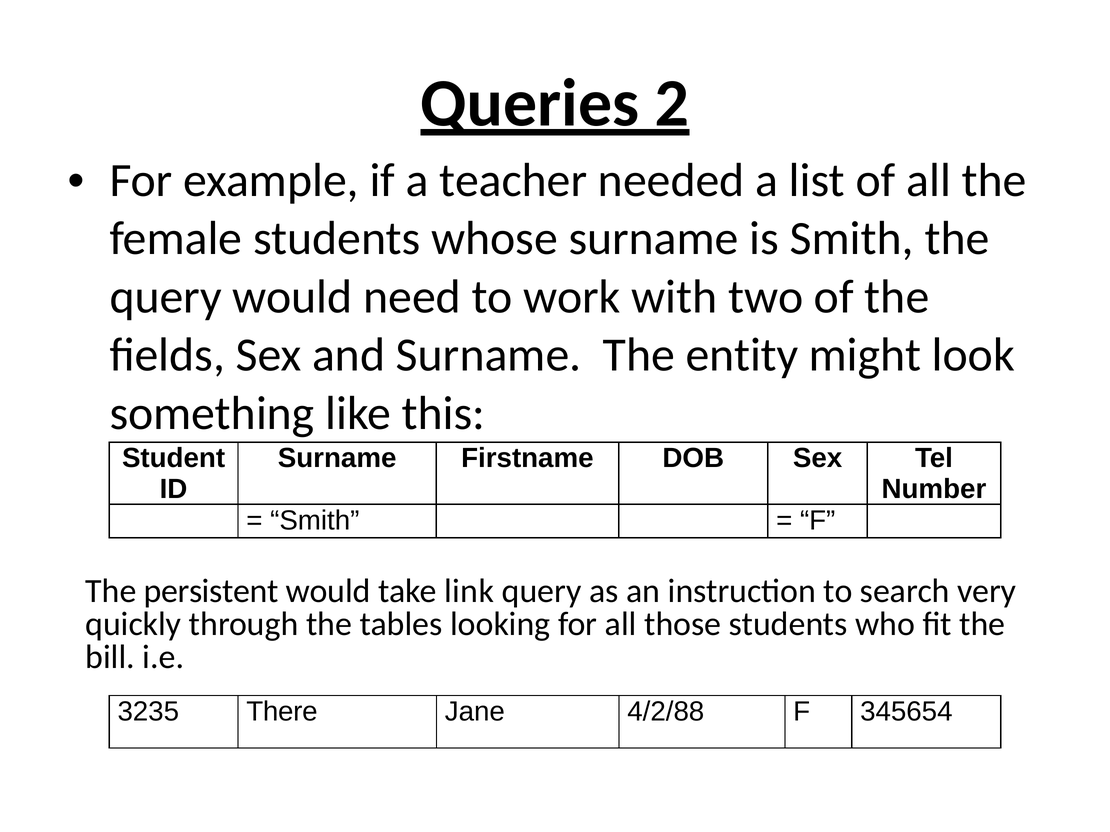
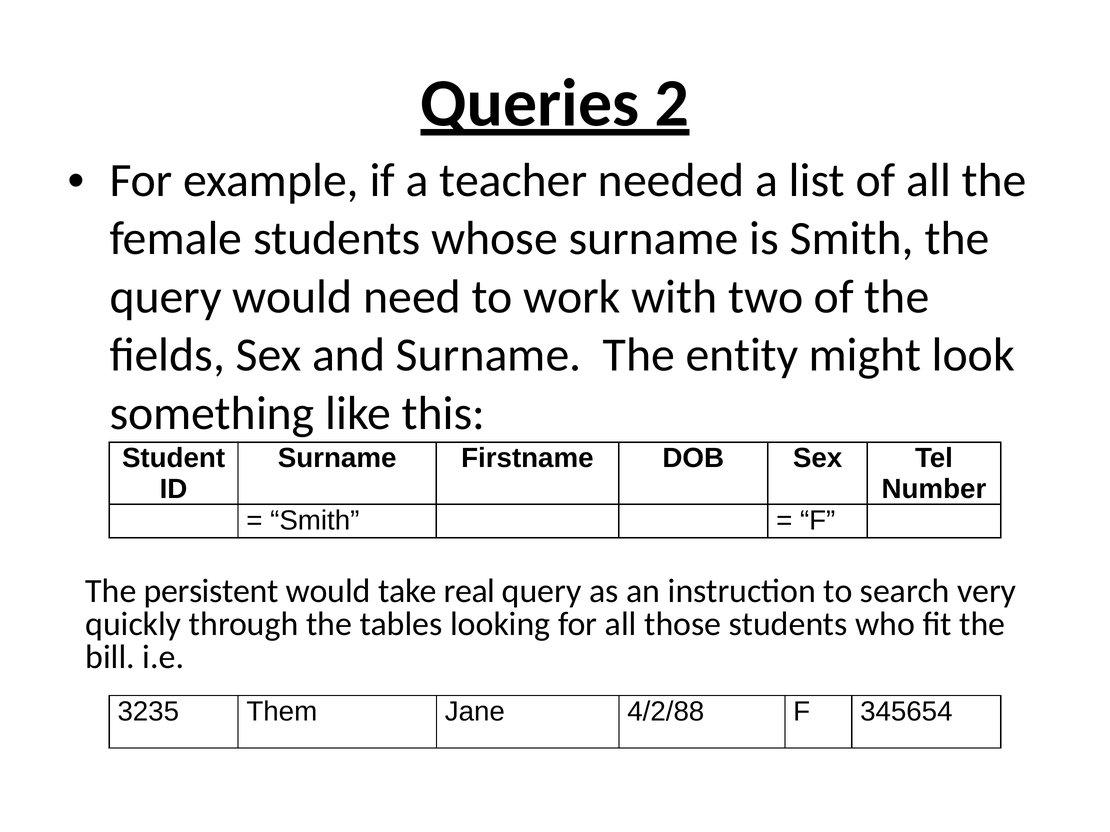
link: link -> real (469, 591)
There: There -> Them (282, 712)
